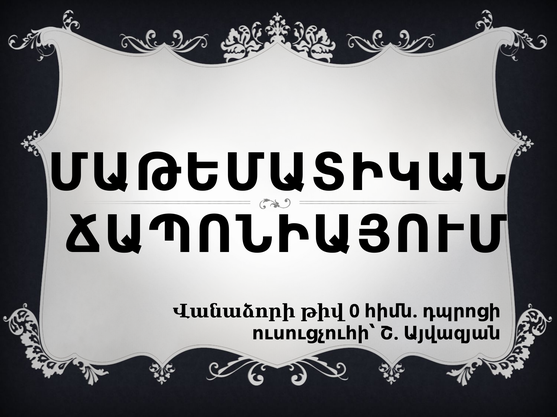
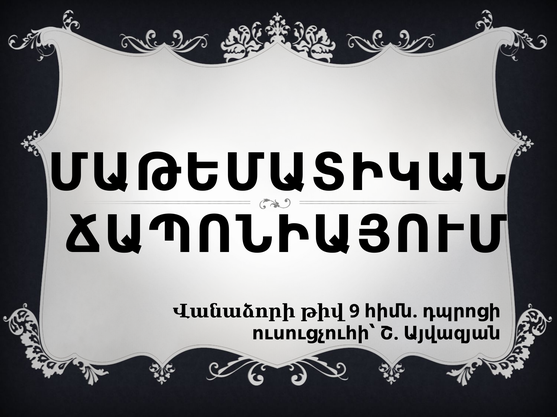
0: 0 -> 9 (354, 312)
